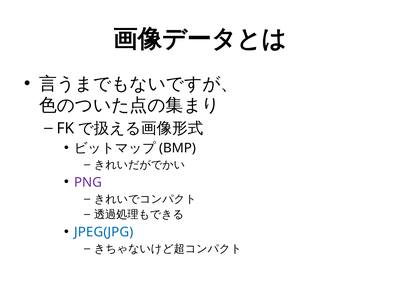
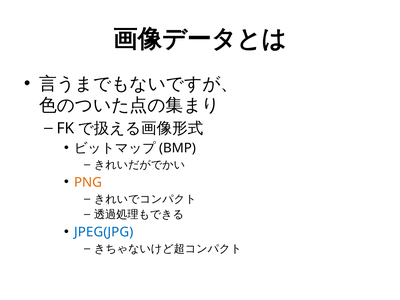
PNG colour: purple -> orange (88, 182)
